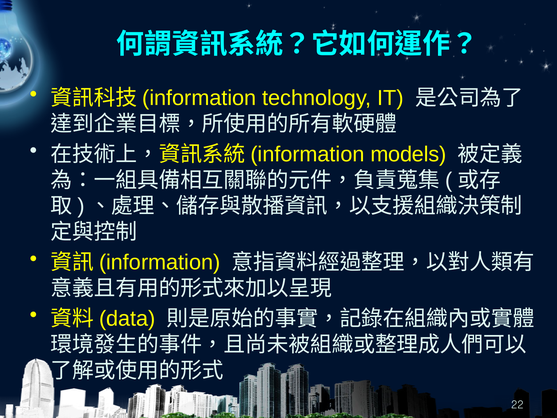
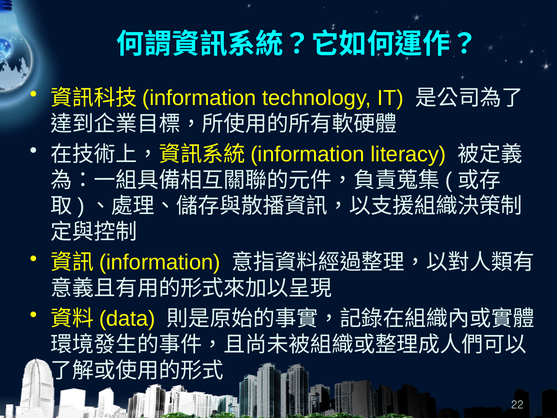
models: models -> literacy (408, 154)
